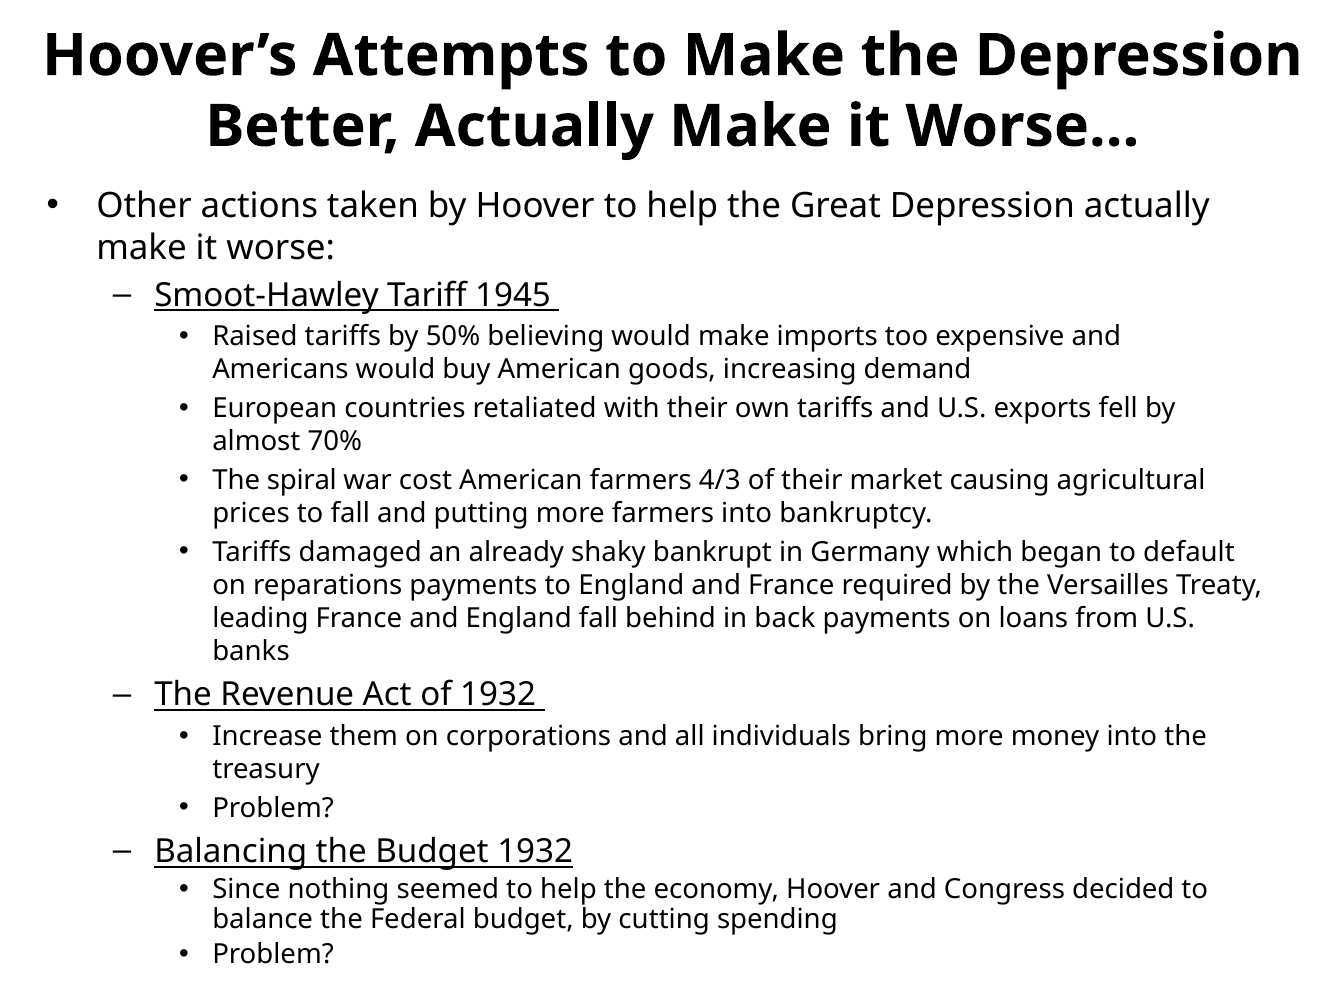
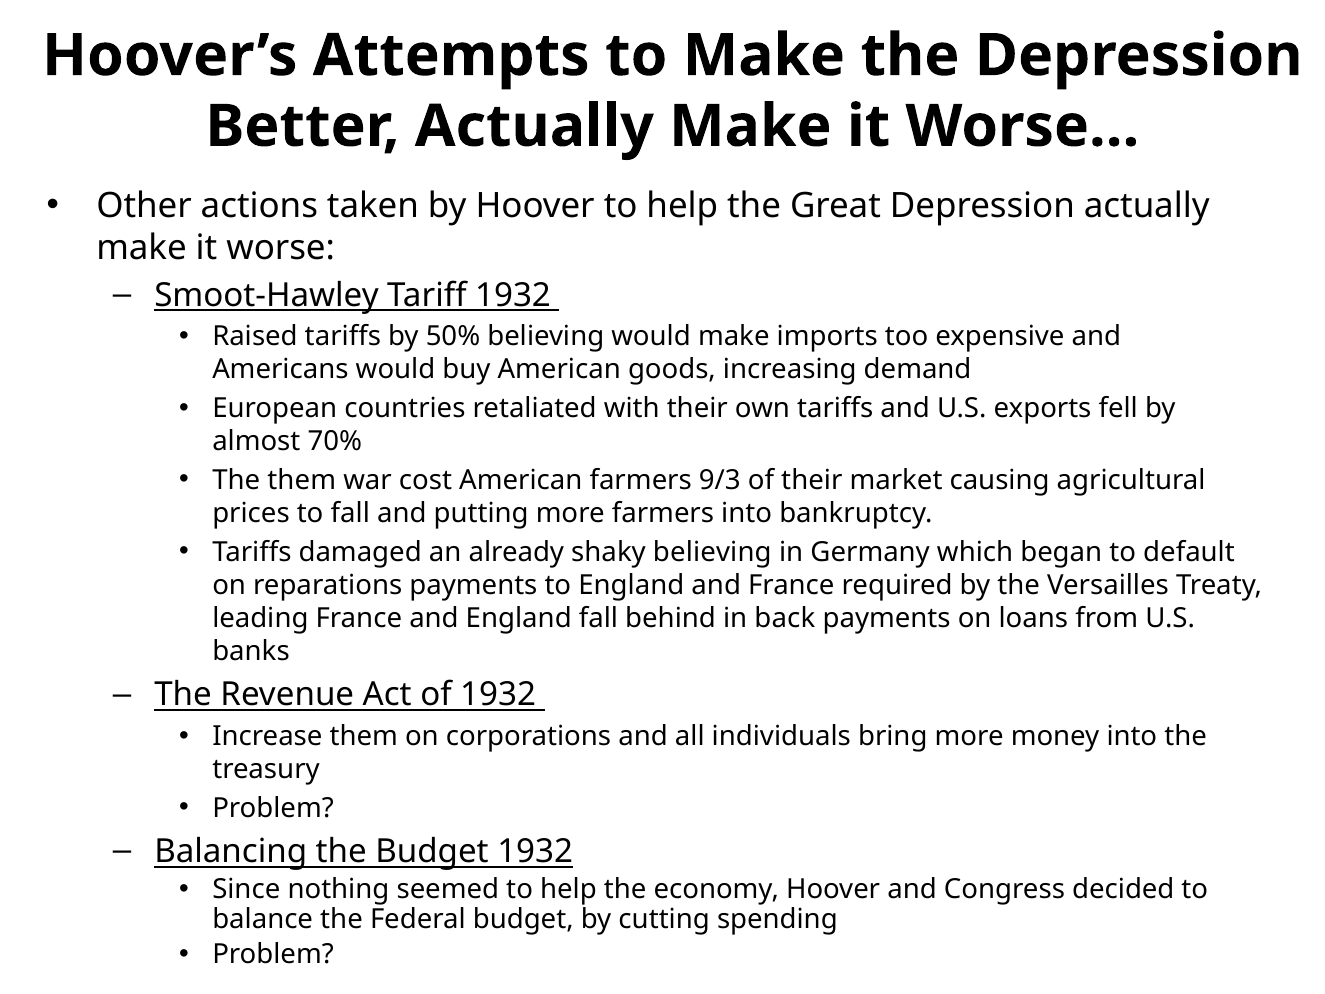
Tariff 1945: 1945 -> 1932 (513, 295)
The spiral: spiral -> them (302, 480)
4/3: 4/3 -> 9/3 (720, 480)
shaky bankrupt: bankrupt -> believing (712, 552)
